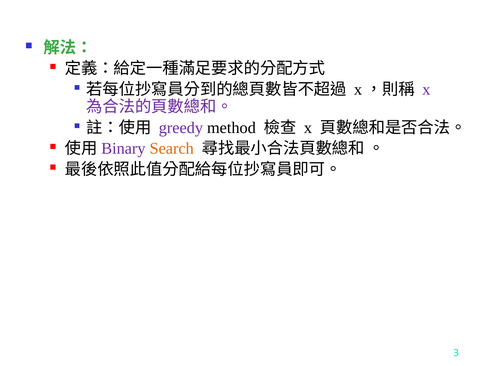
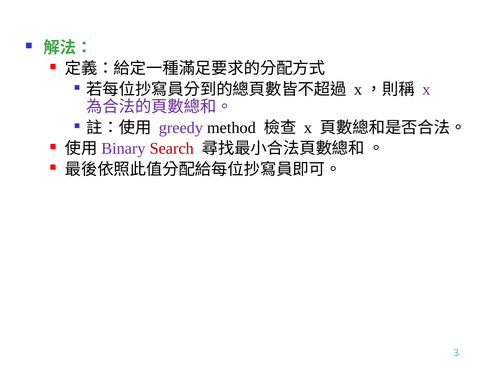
Search colour: orange -> red (172, 149)
